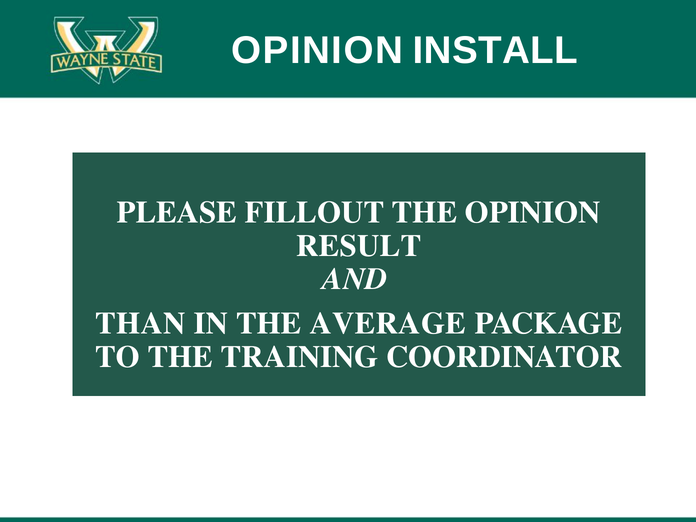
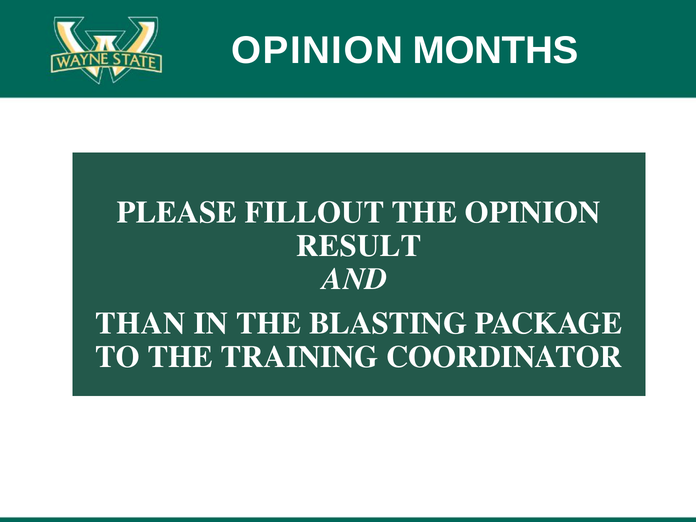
INSTALL: INSTALL -> MONTHS (496, 50)
AVERAGE: AVERAGE -> BLASTING (388, 324)
